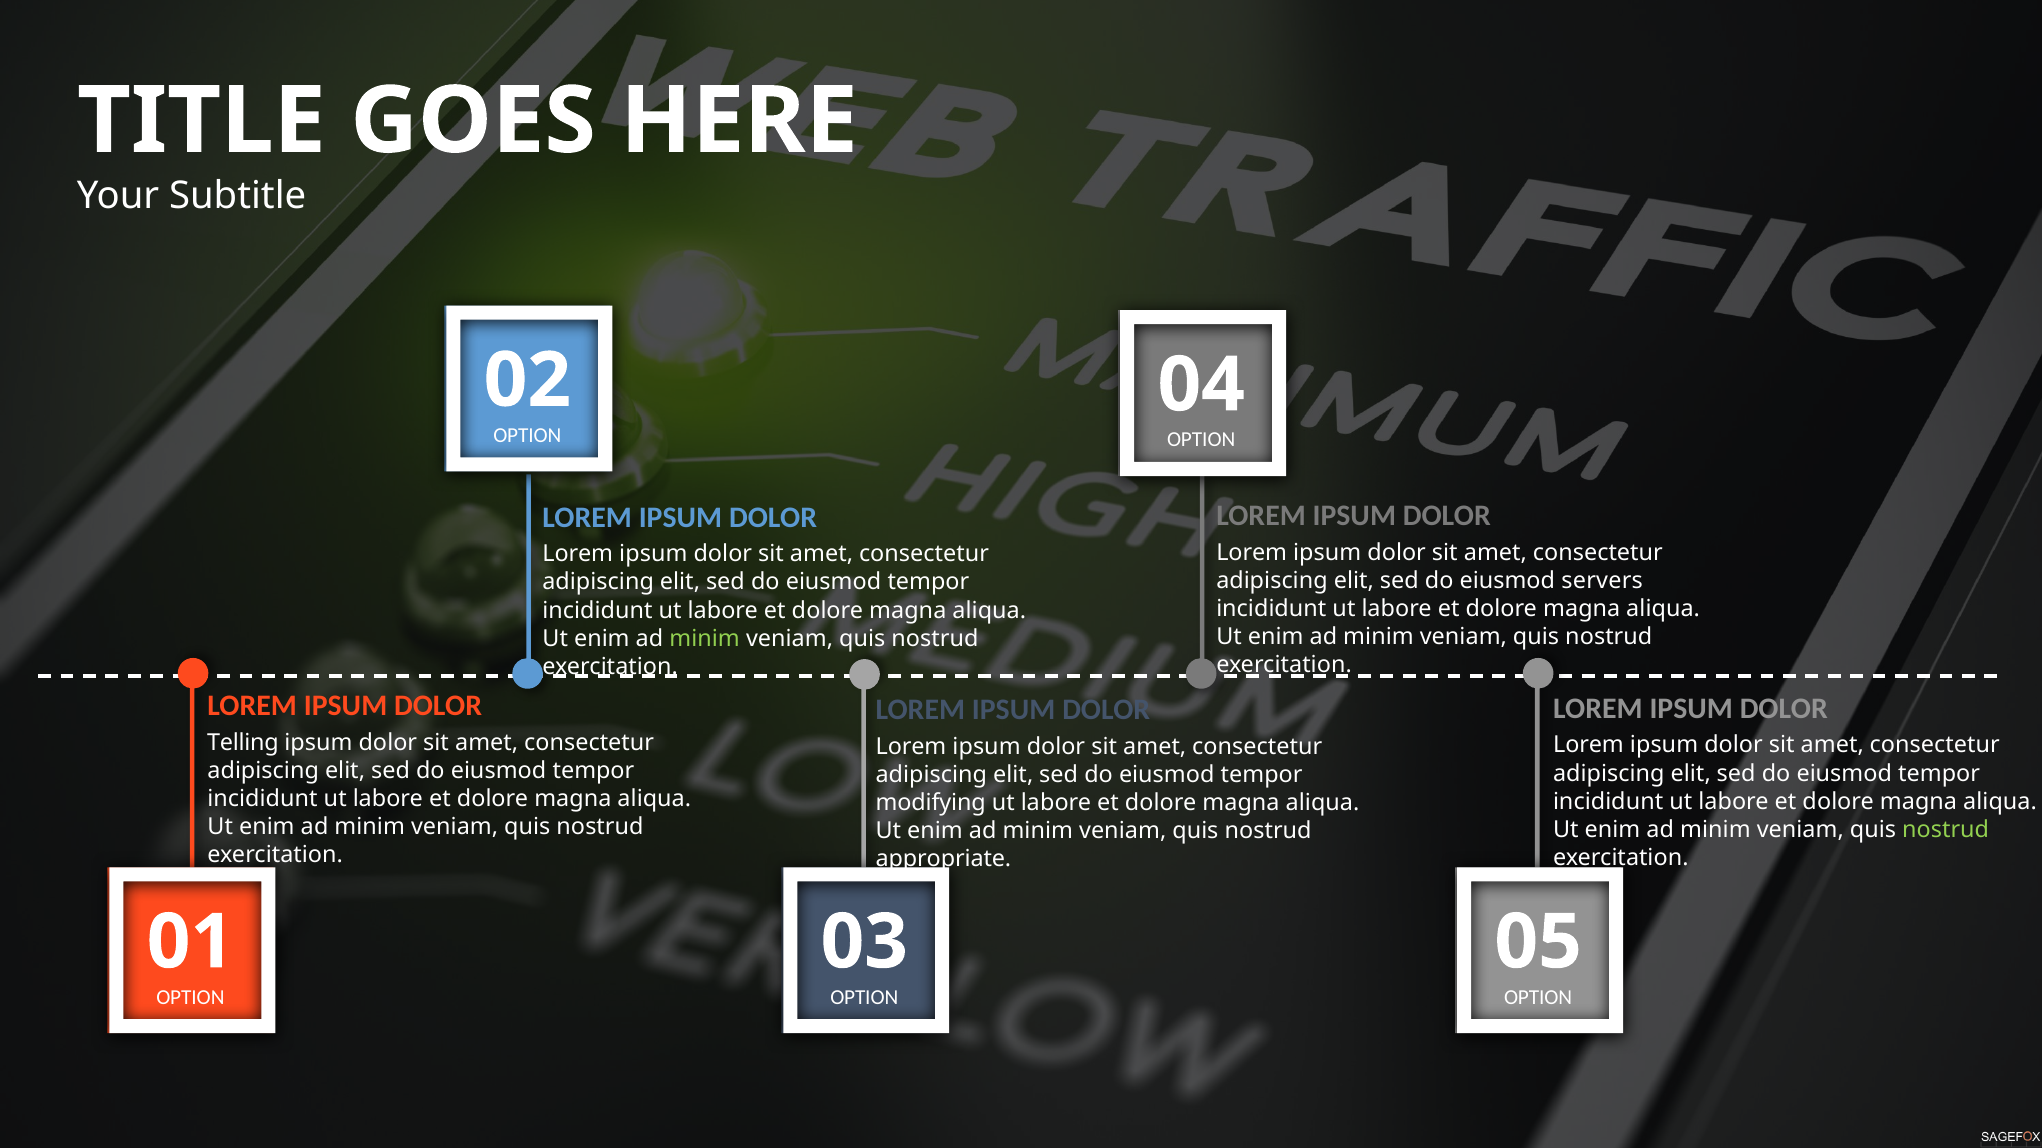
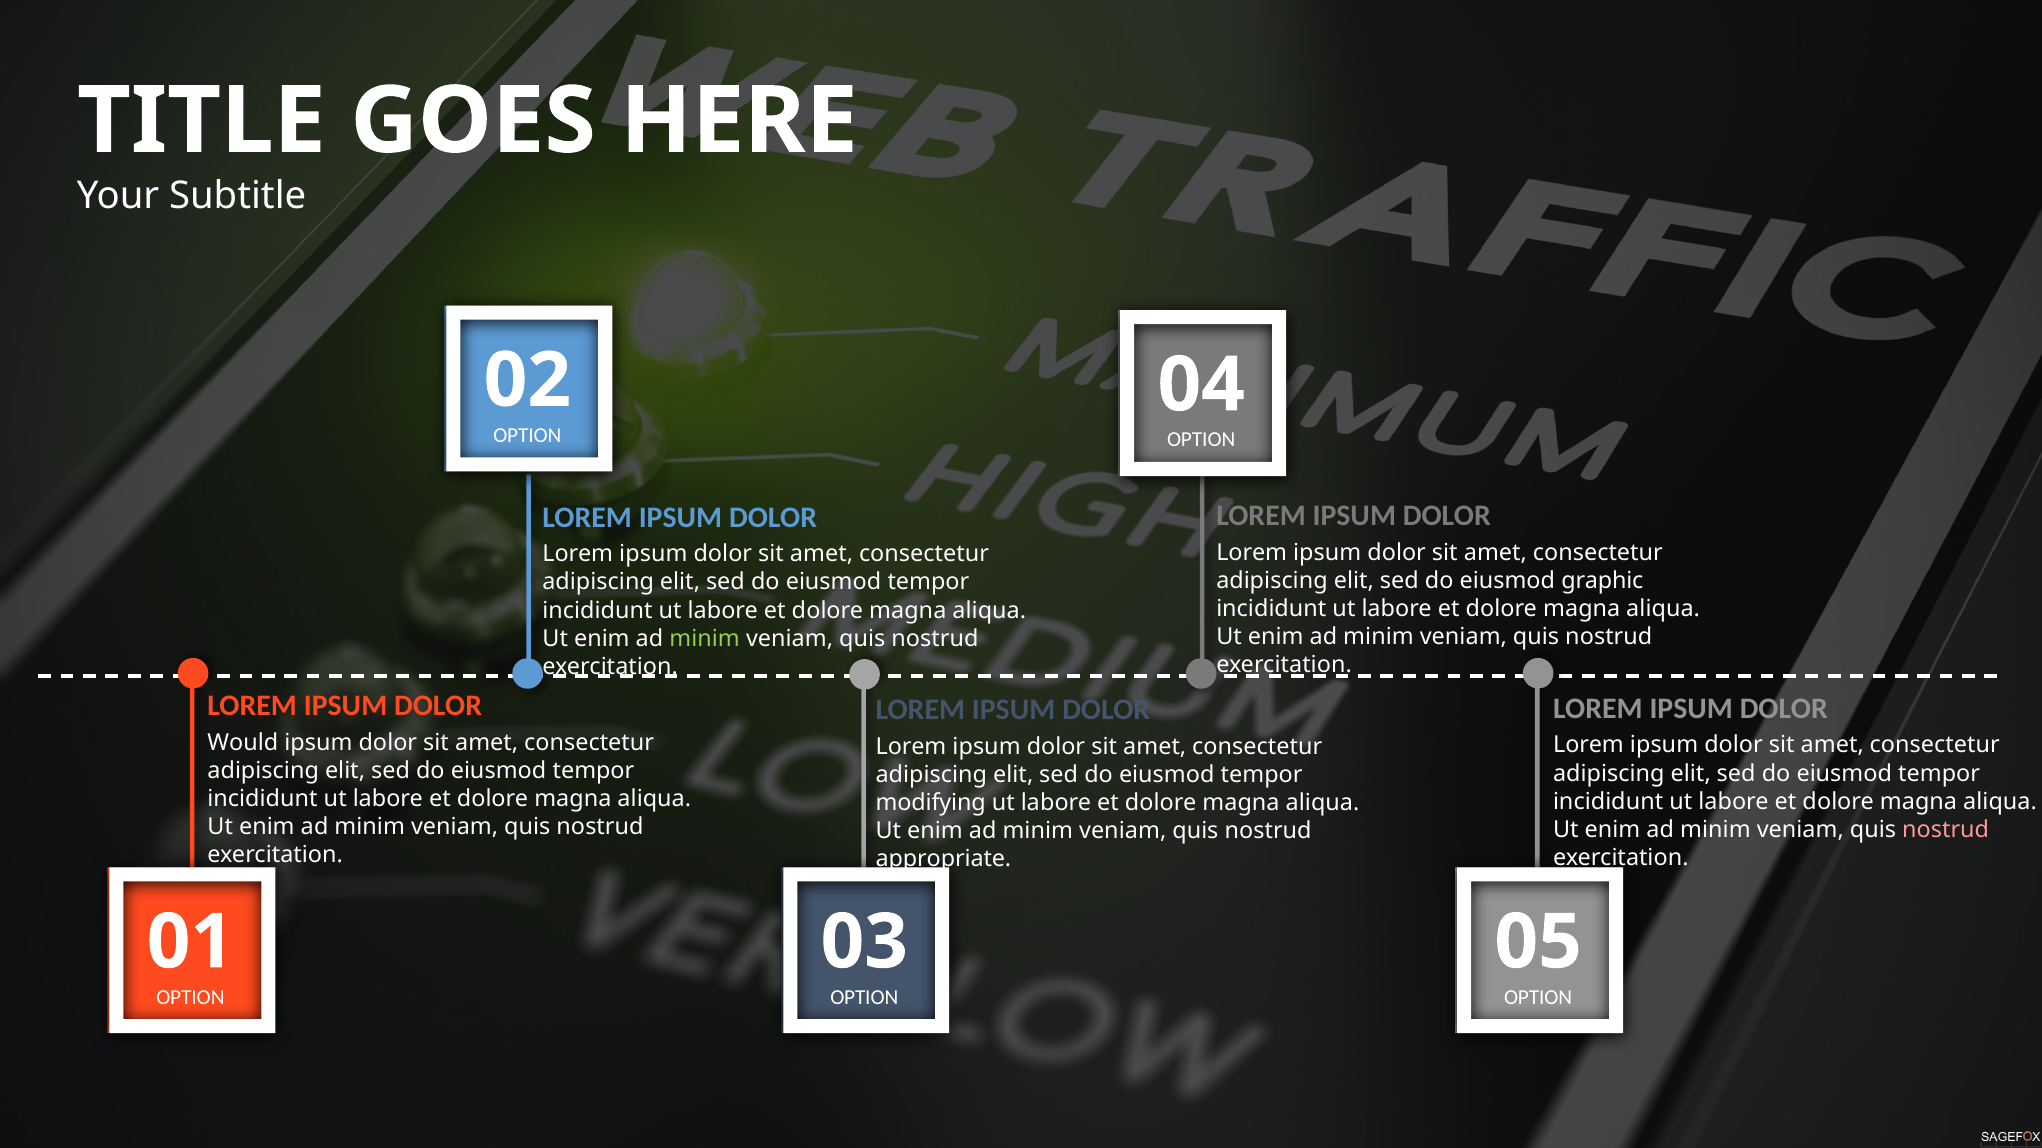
servers: servers -> graphic (1602, 581)
Telling: Telling -> Would (243, 743)
nostrud colour: light green -> pink (1946, 830)
